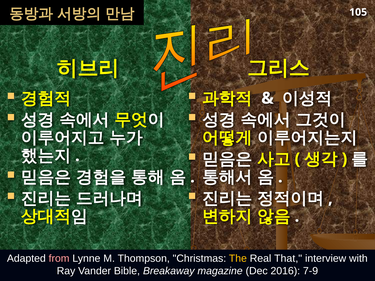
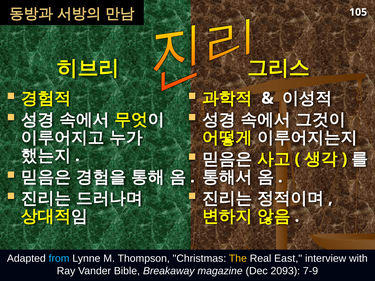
from colour: pink -> light blue (59, 259)
That: That -> East (288, 259)
2016: 2016 -> 2093 (285, 271)
